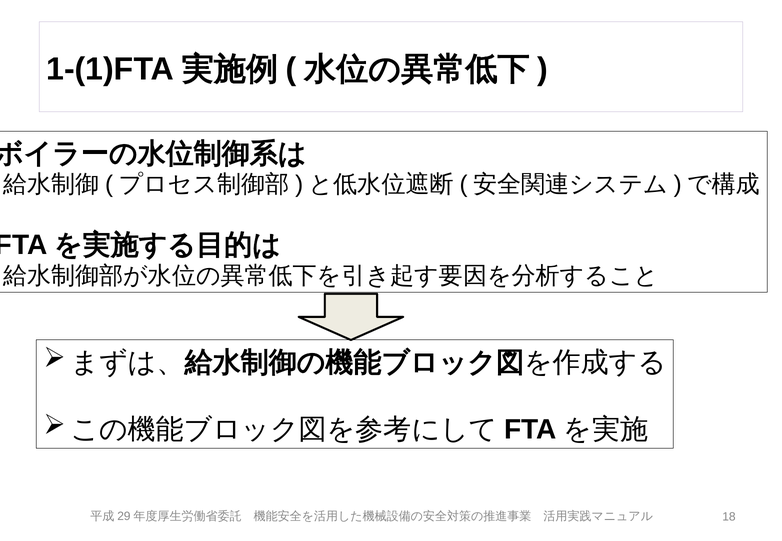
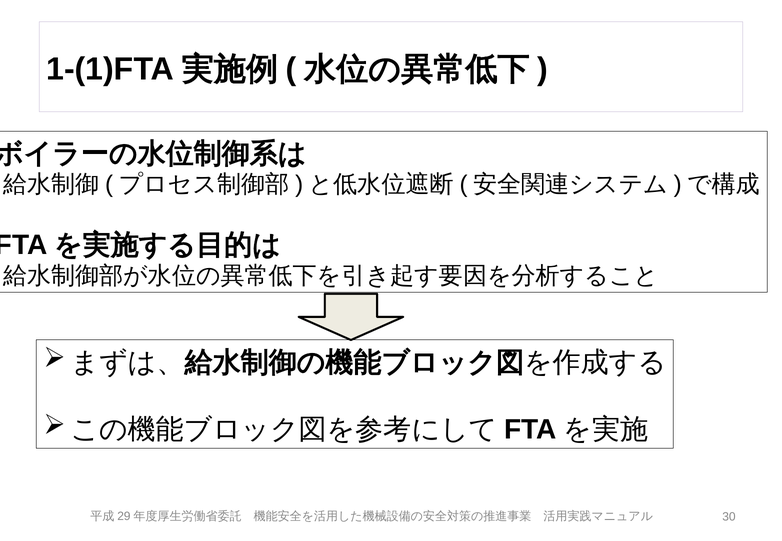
18: 18 -> 30 (729, 517)
